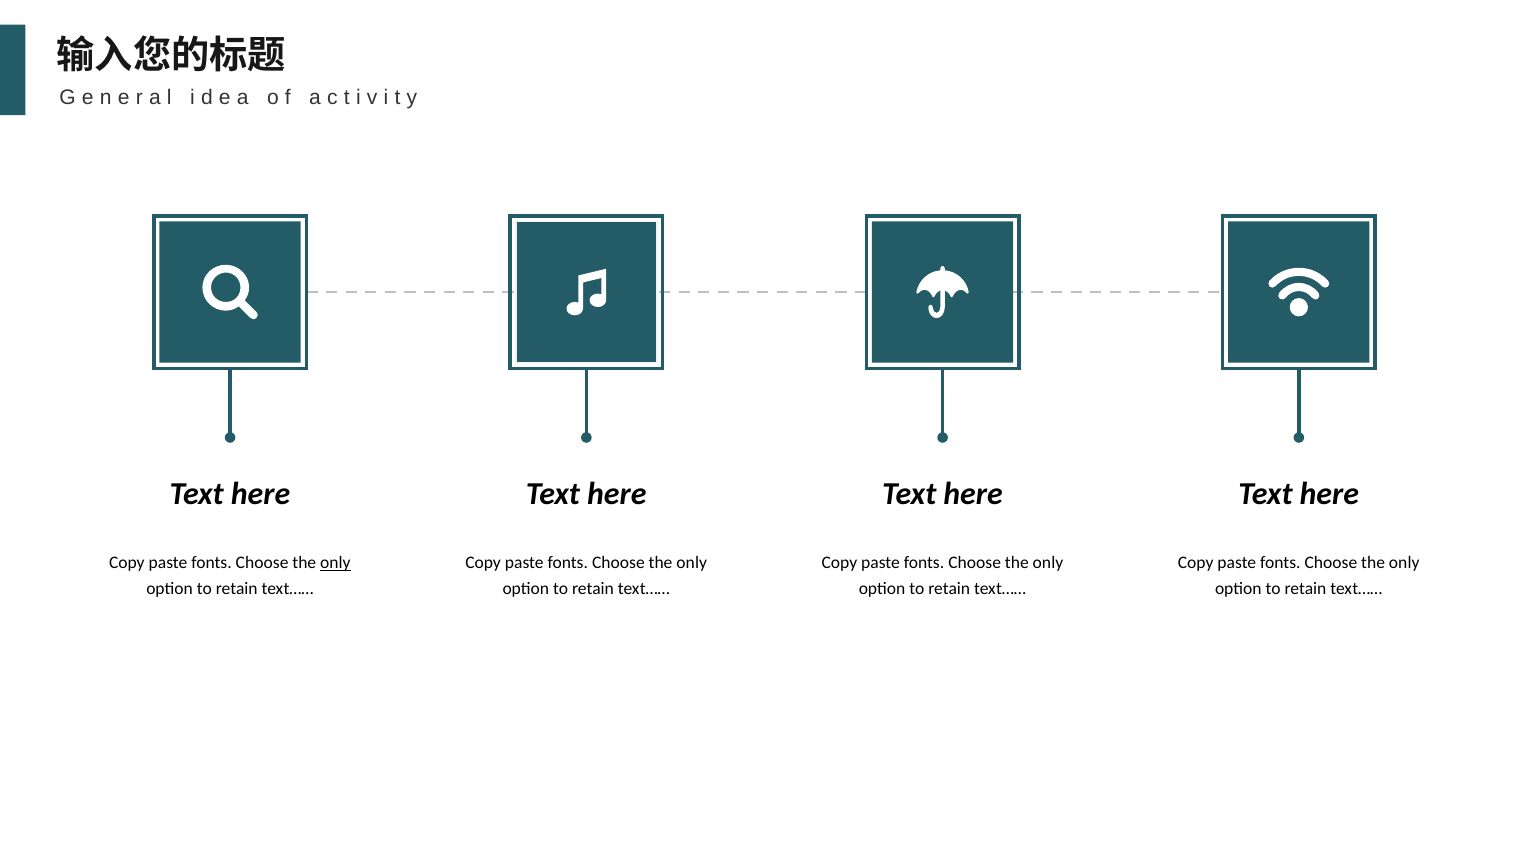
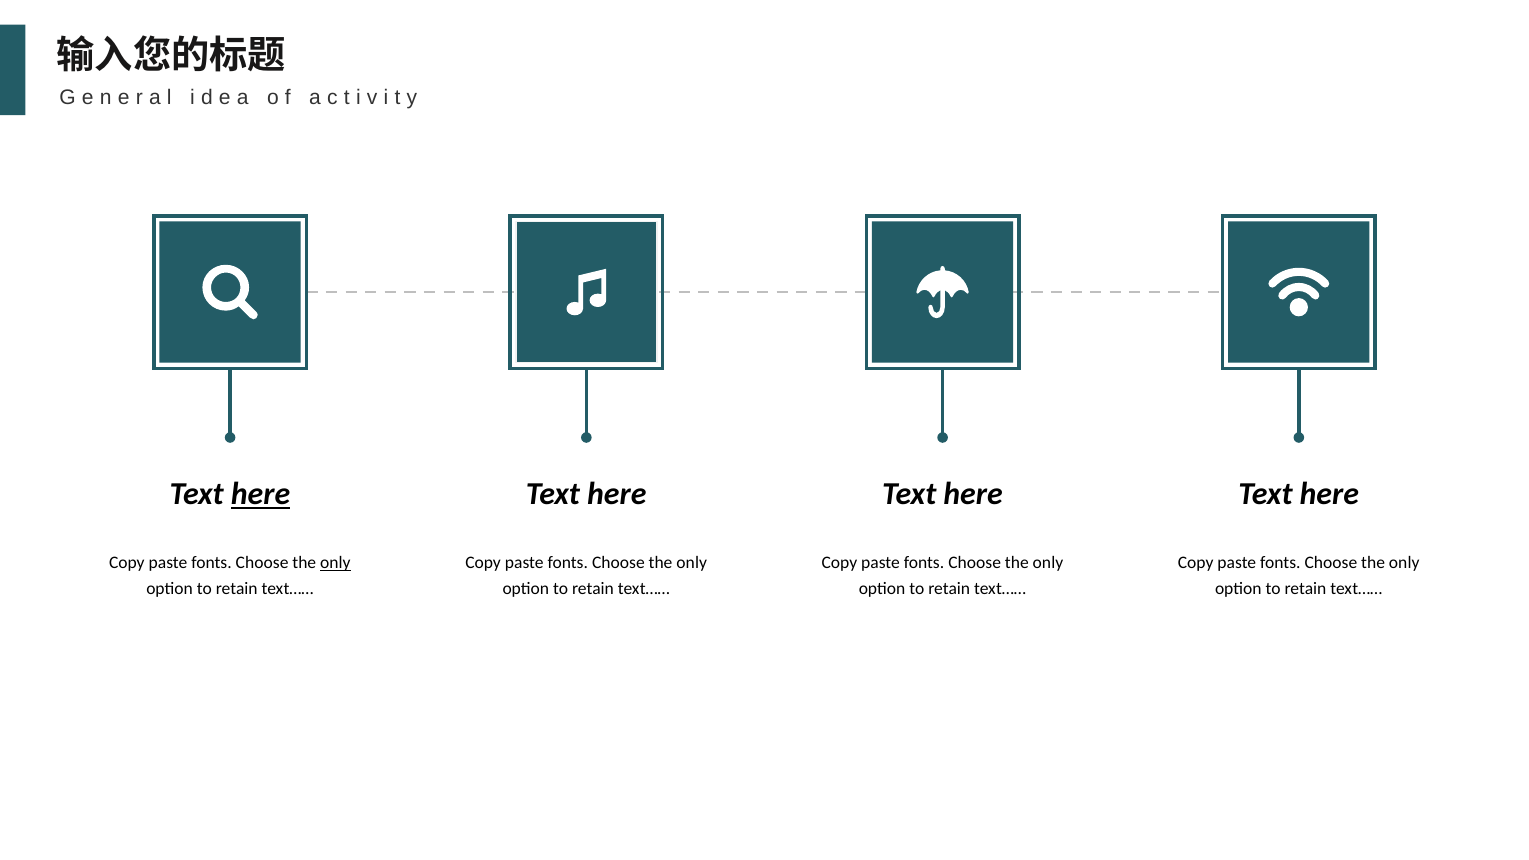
here underline: none -> present (261, 494)
